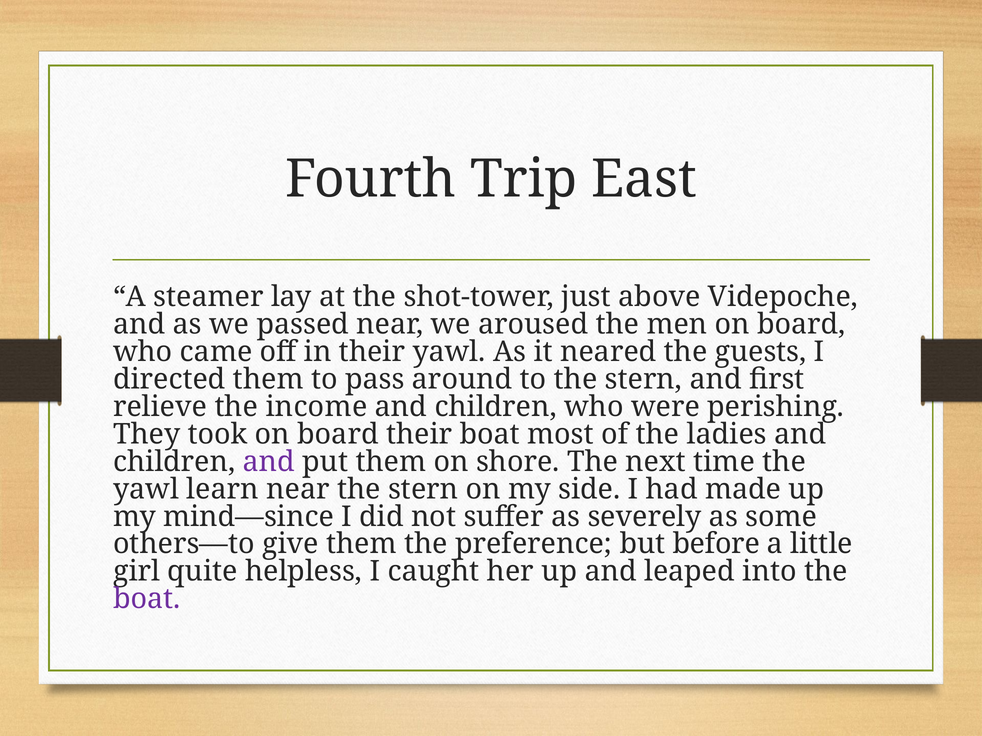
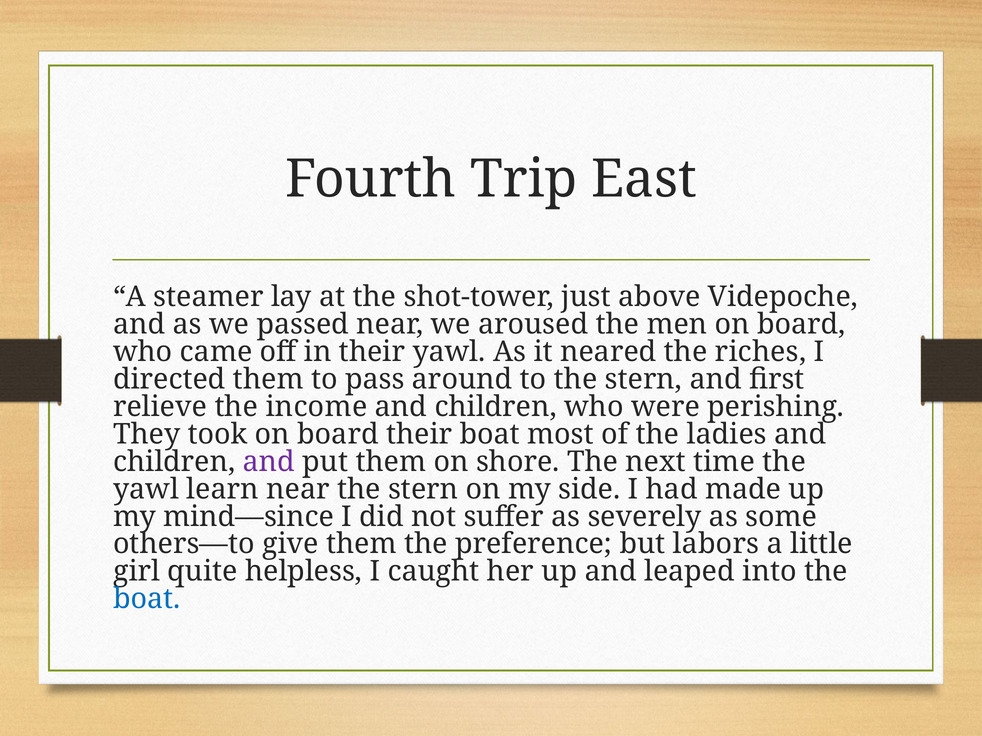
guests: guests -> riches (761, 352)
before: before -> labors (716, 544)
boat colour: purple -> blue (147, 599)
